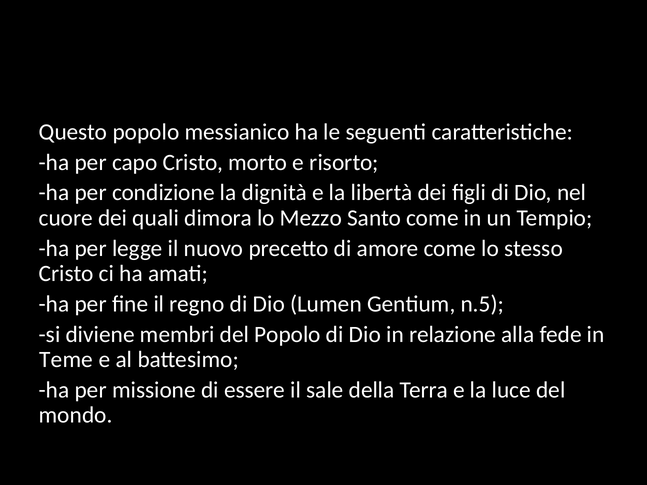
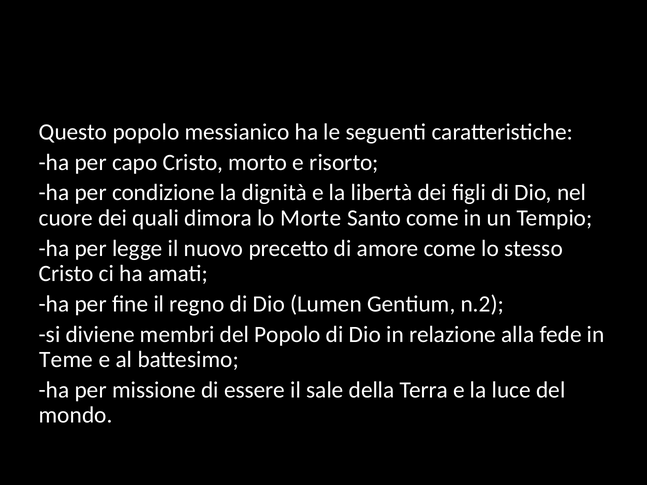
Mezzo: Mezzo -> Morte (311, 218)
n.5: n.5 -> n.2 (482, 304)
